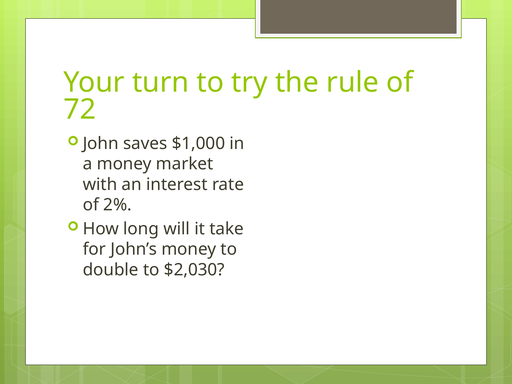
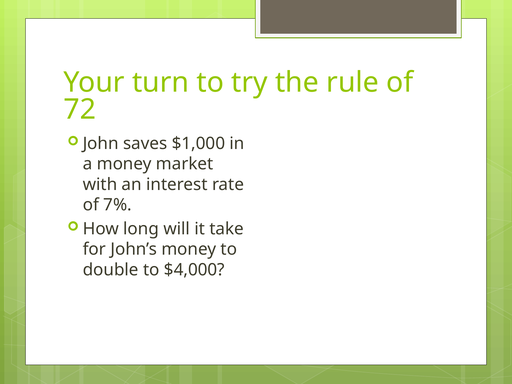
2%: 2% -> 7% (118, 205)
$2,030: $2,030 -> $4,000 (194, 270)
